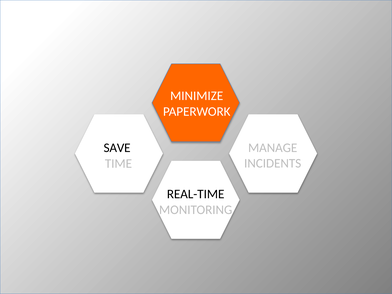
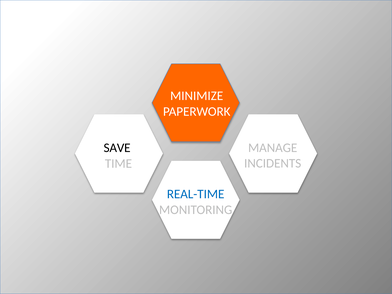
REAL-TIME colour: black -> blue (196, 194)
